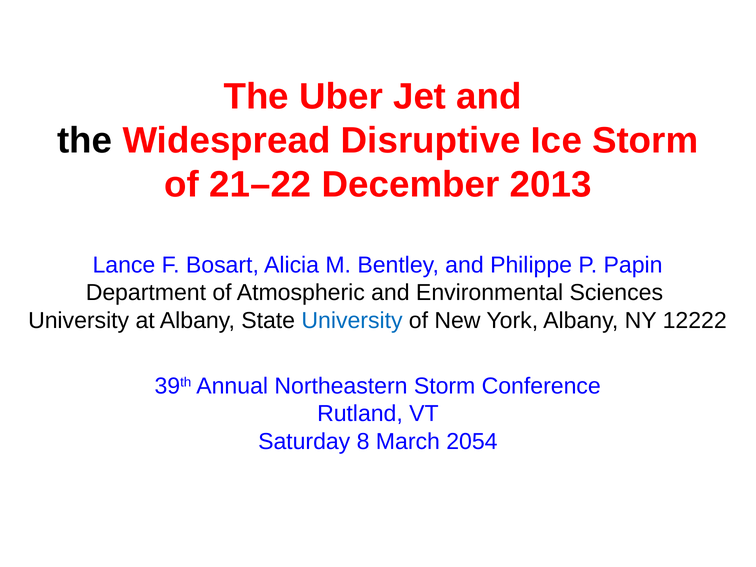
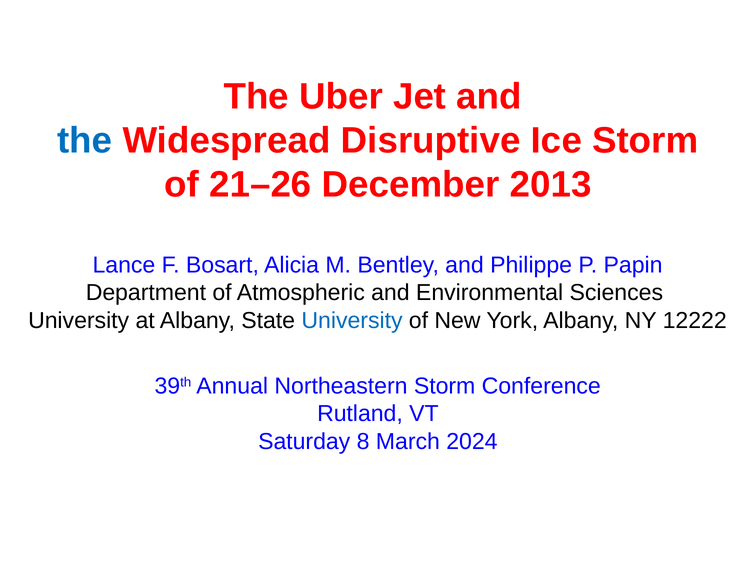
the colour: black -> blue (85, 141)
21–22: 21–22 -> 21–26 (260, 185)
2054: 2054 -> 2024 (472, 441)
